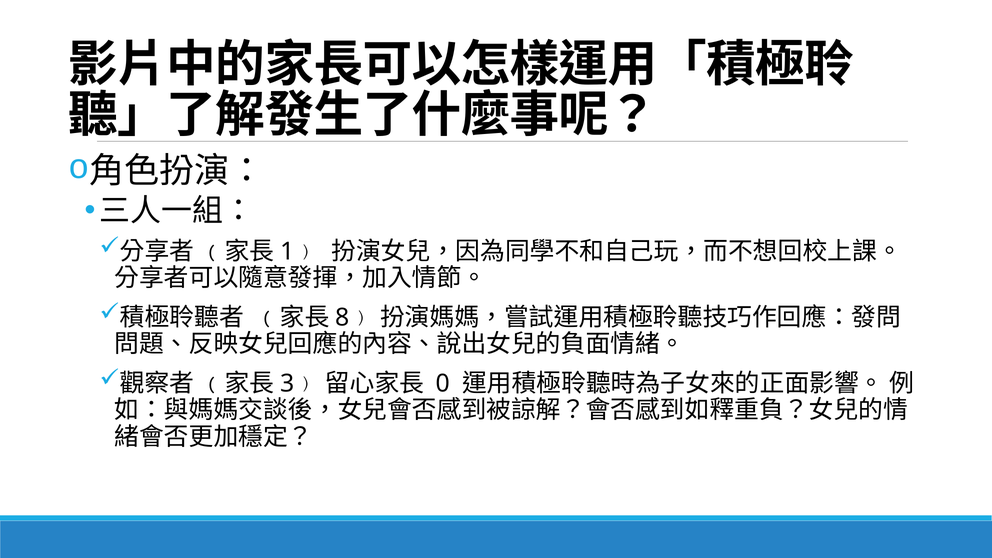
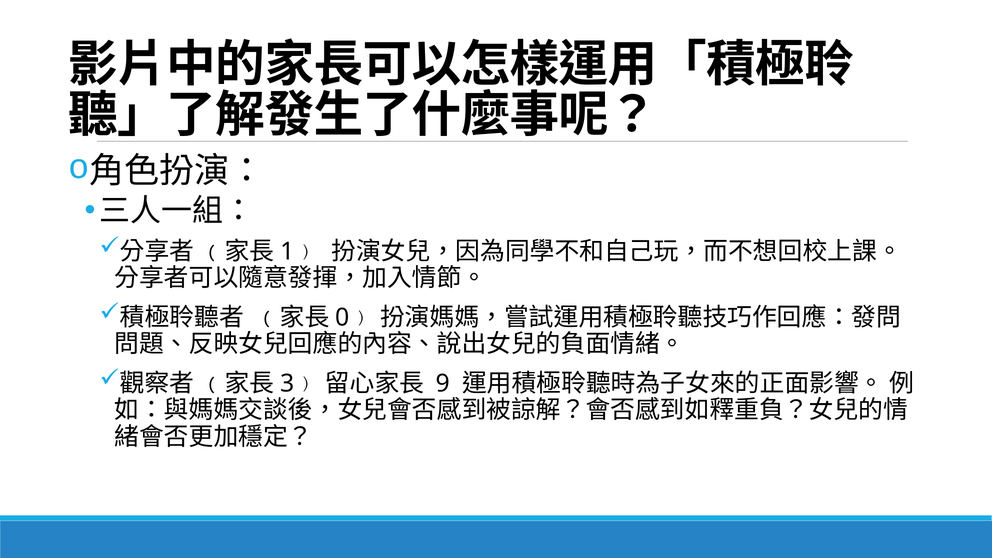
8: 8 -> 0 (342, 317)
0: 0 -> 9 (443, 383)
